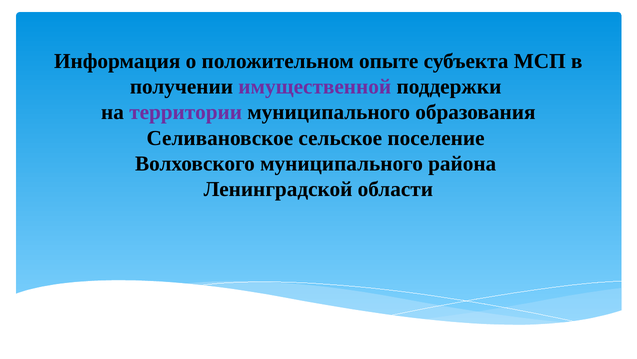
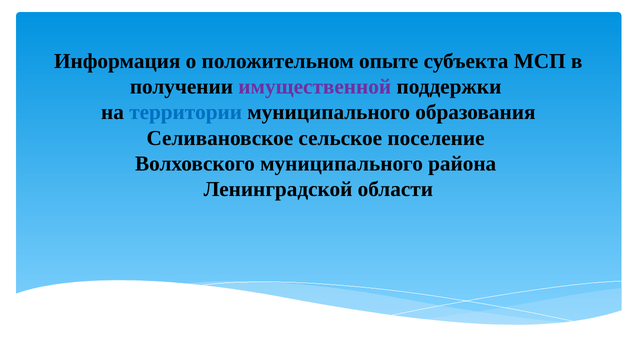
территории colour: purple -> blue (186, 112)
